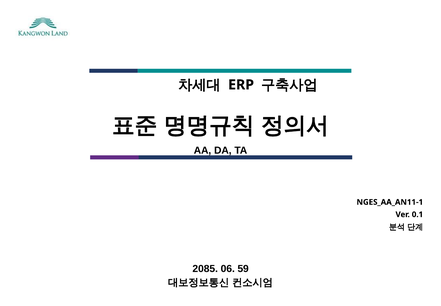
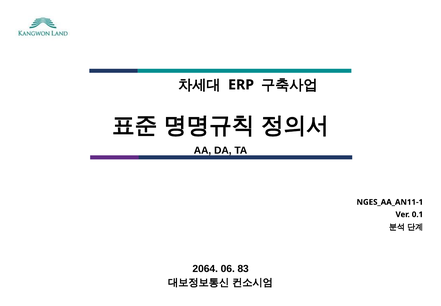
2085: 2085 -> 2064 (205, 268)
59: 59 -> 83 (243, 268)
